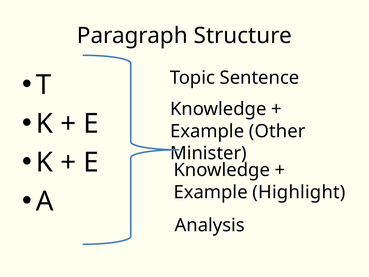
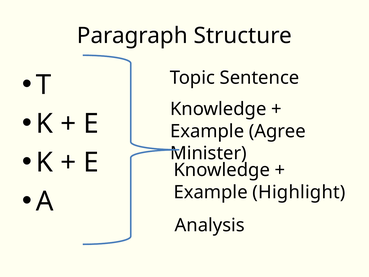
Other: Other -> Agree (277, 131)
